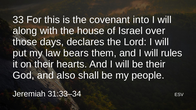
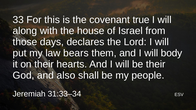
into: into -> true (141, 20)
over: over -> from (155, 31)
rules: rules -> body (172, 53)
